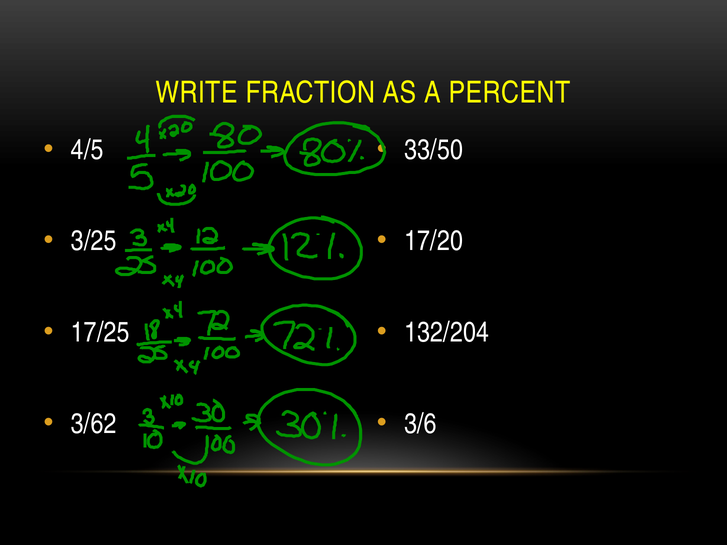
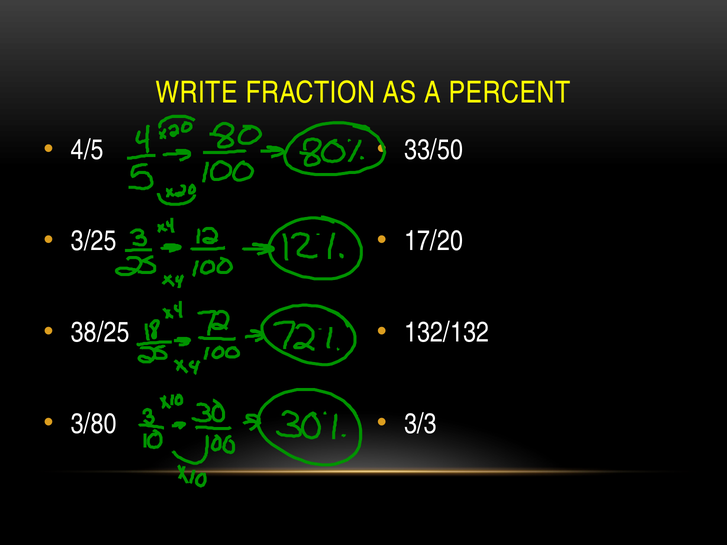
17/25: 17/25 -> 38/25 (100, 333)
132/204: 132/204 -> 132/132 (447, 333)
3/62: 3/62 -> 3/80 (94, 424)
3/6: 3/6 -> 3/3 (420, 424)
